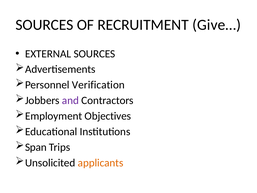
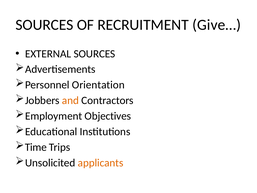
Verification: Verification -> Orientation (98, 85)
and colour: purple -> orange (70, 100)
Span: Span -> Time (36, 147)
